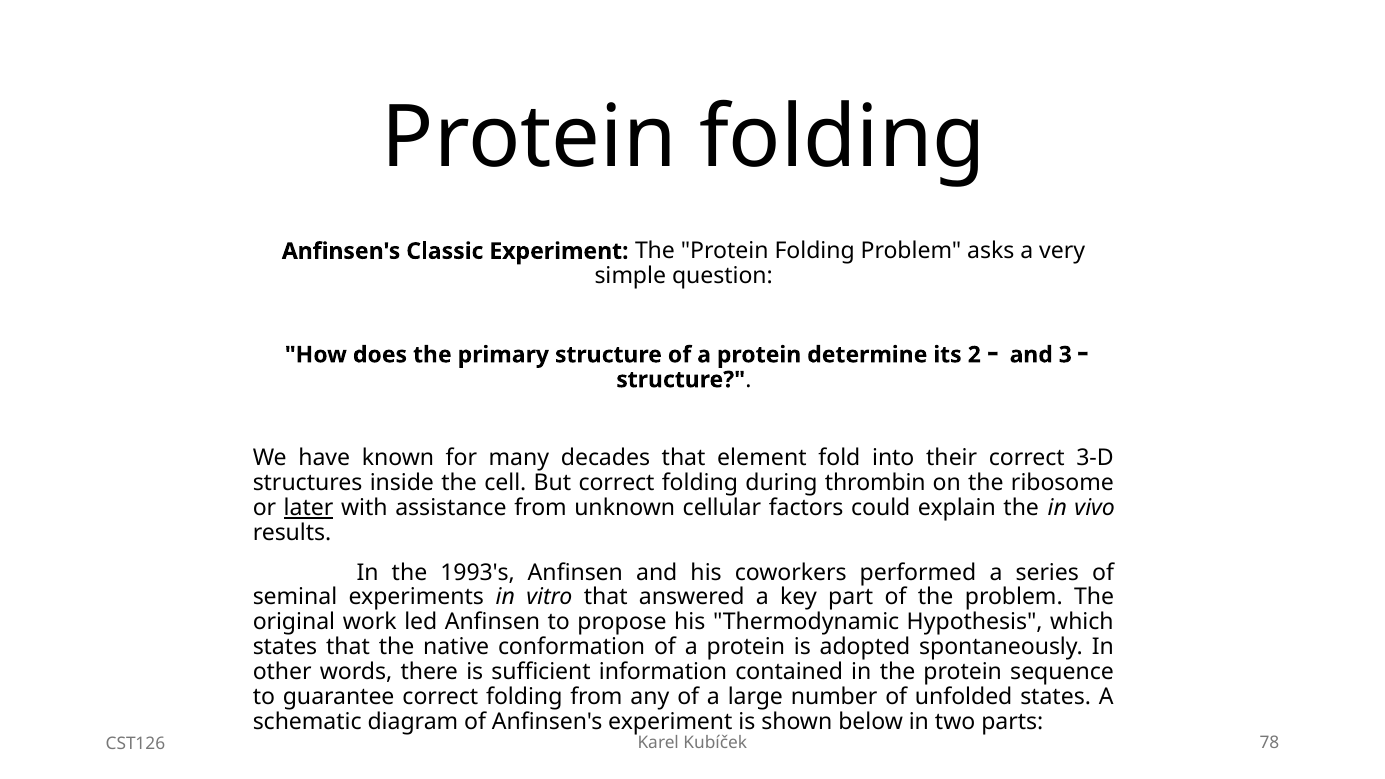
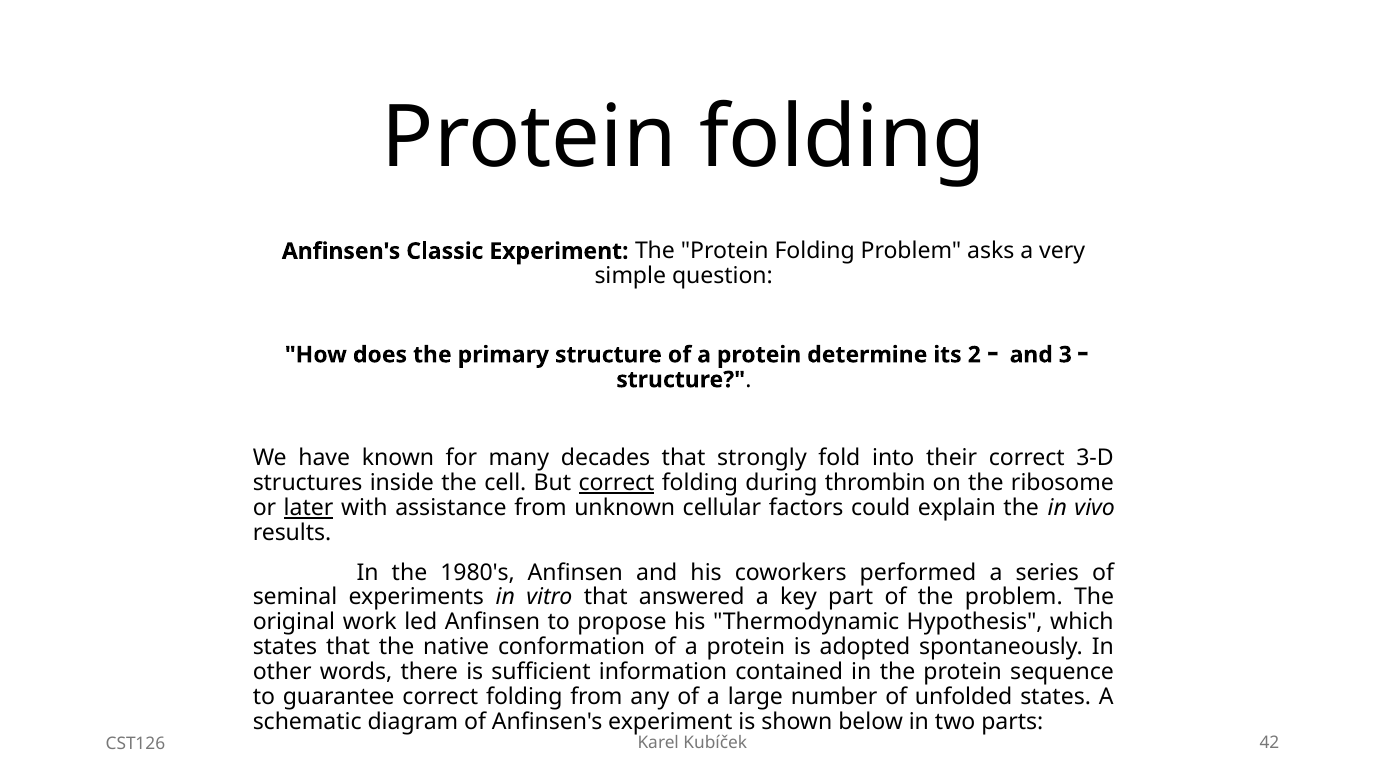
element: element -> strongly (762, 458)
correct underline: none -> present (617, 483)
1993's: 1993's -> 1980's (478, 572)
78: 78 -> 42 (1269, 743)
